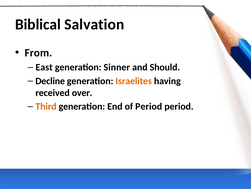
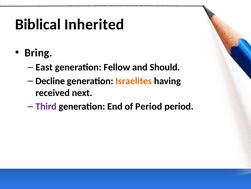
Salvation: Salvation -> Inherited (94, 24)
From: From -> Bring (38, 53)
Sinner: Sinner -> Fellow (117, 67)
over: over -> next (82, 92)
Third colour: orange -> purple (46, 106)
